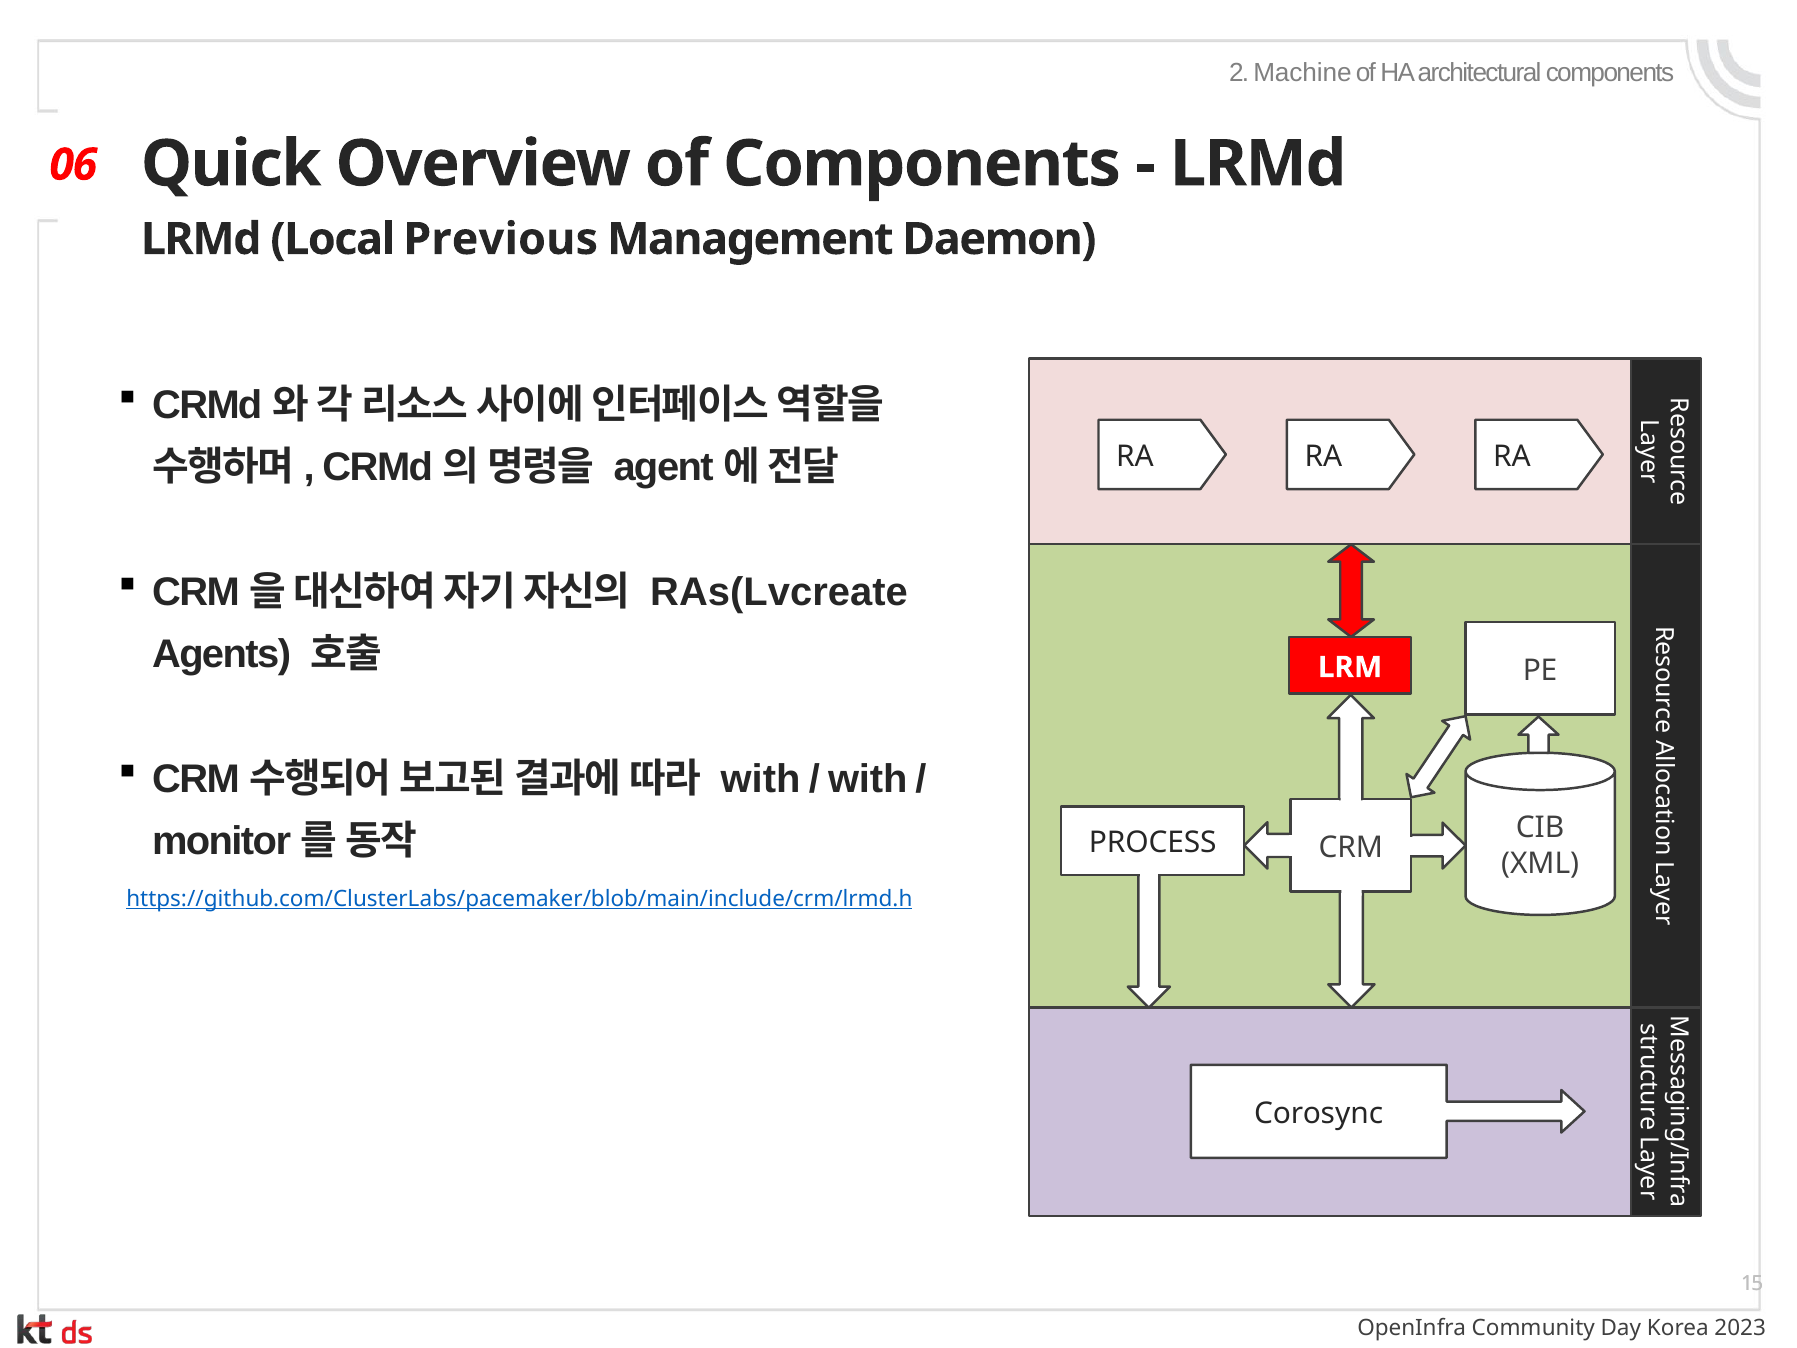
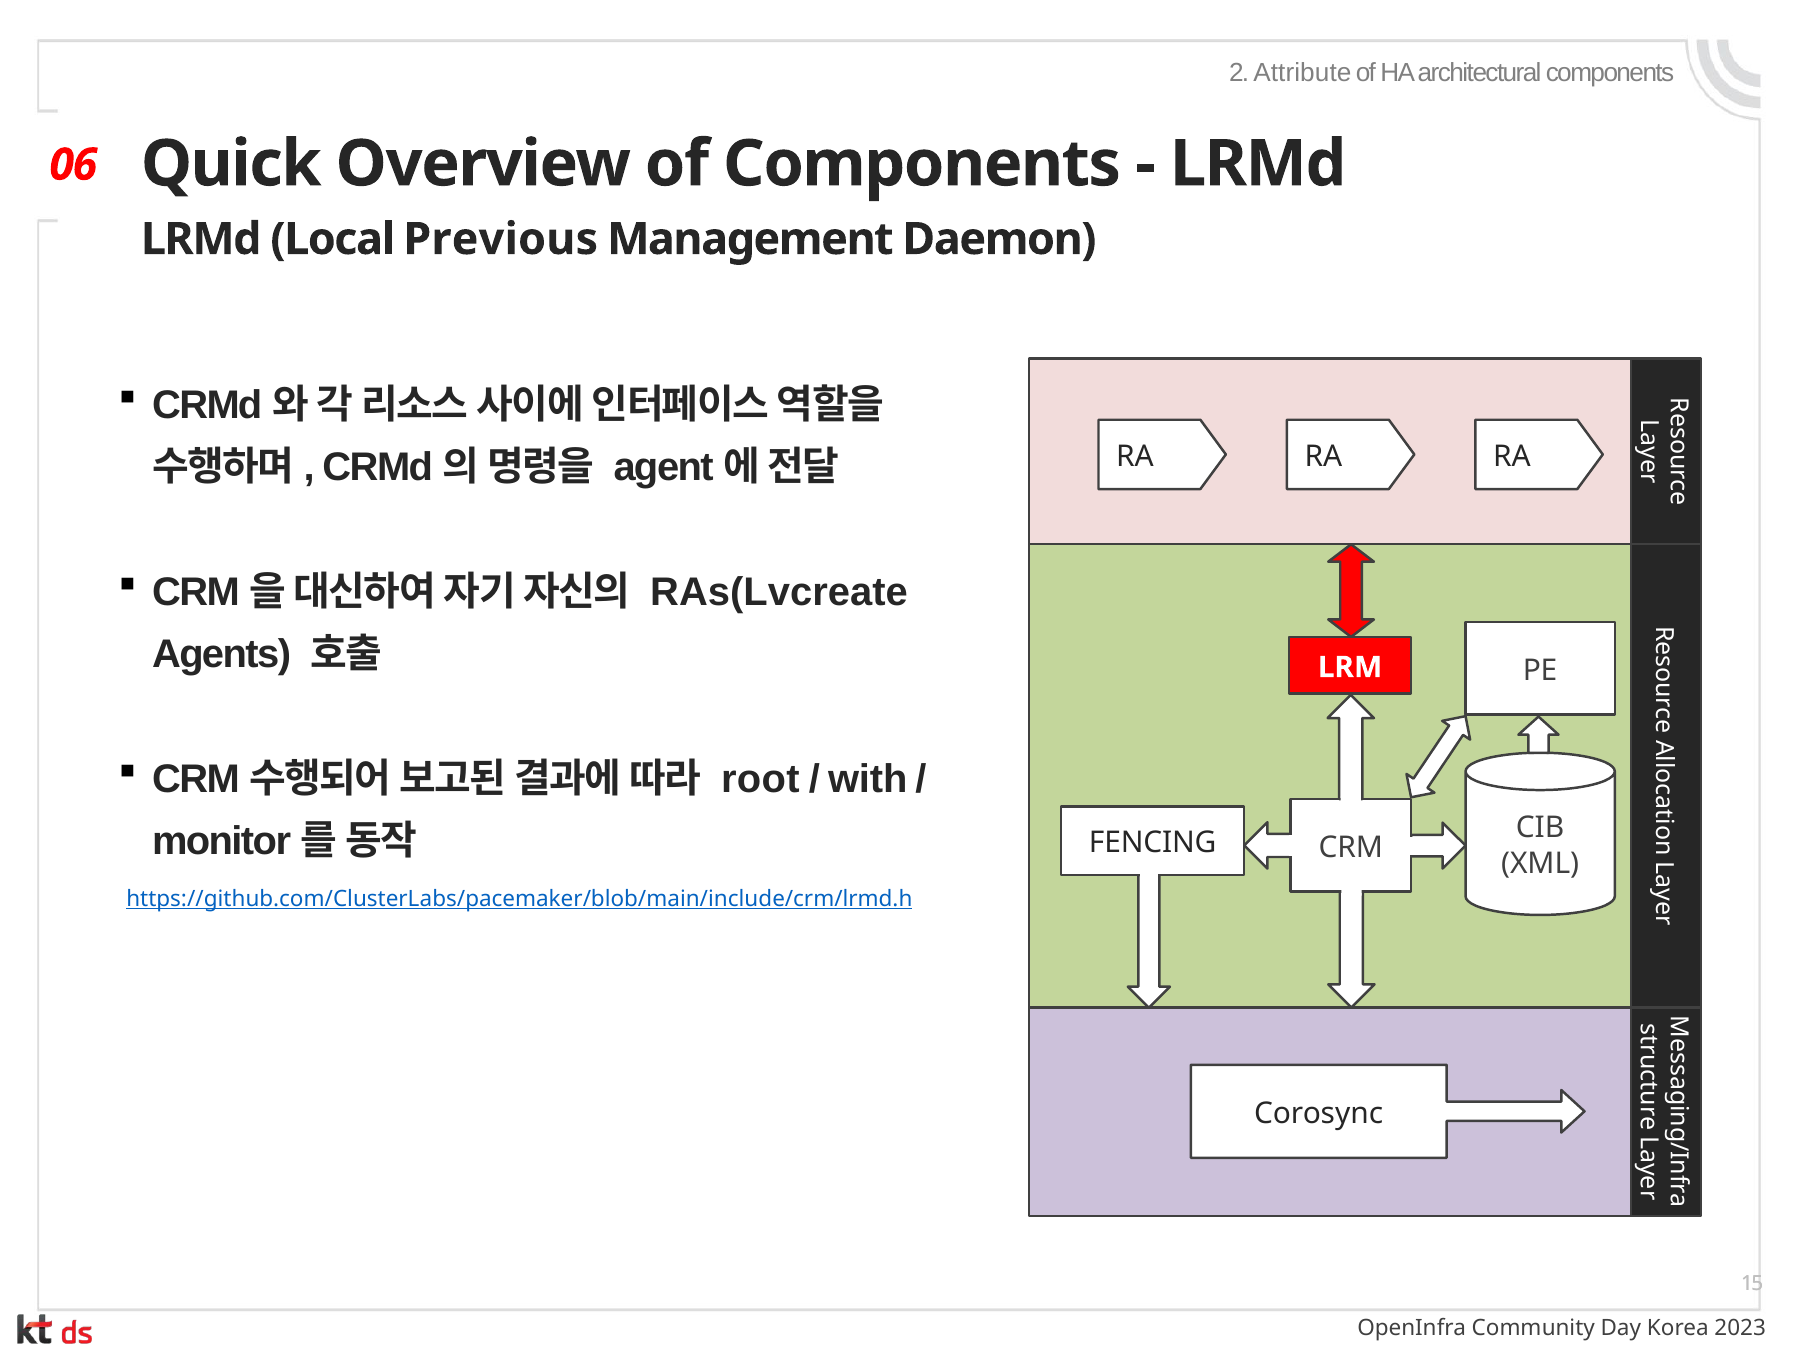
Machine: Machine -> Attribute (1302, 73)
with: with -> root (760, 779)
PROCESS: PROCESS -> FENCING (1153, 843)
